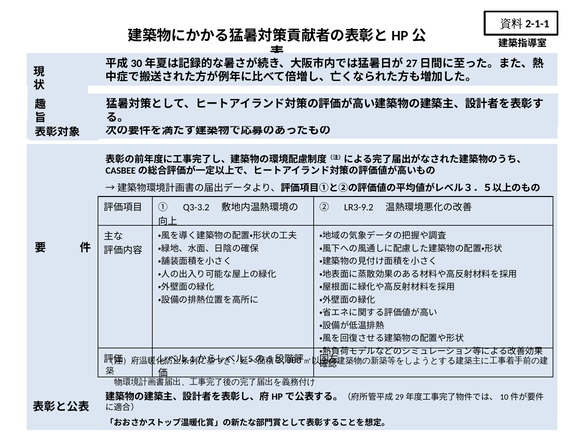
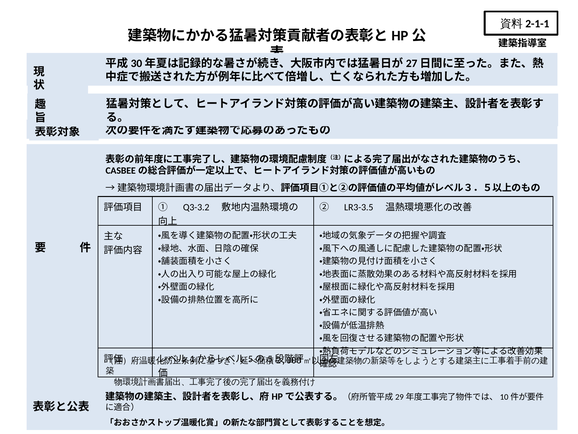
LR3-9.2: LR3-9.2 -> LR3-3.5 (359, 207)
